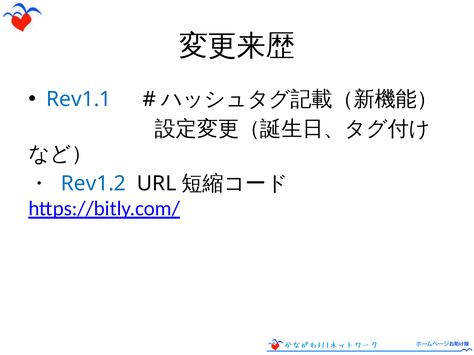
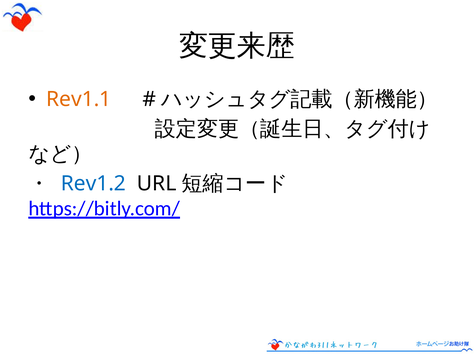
Rev1.1 colour: blue -> orange (79, 99)
